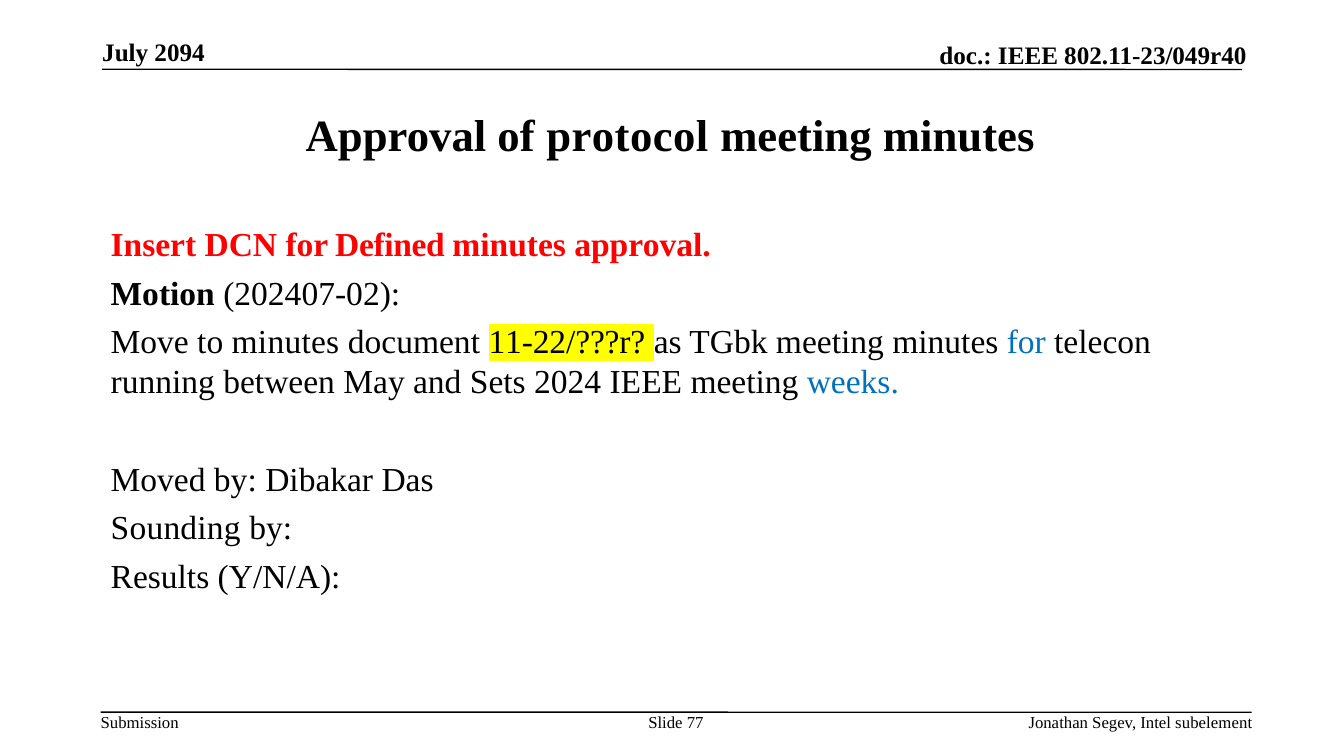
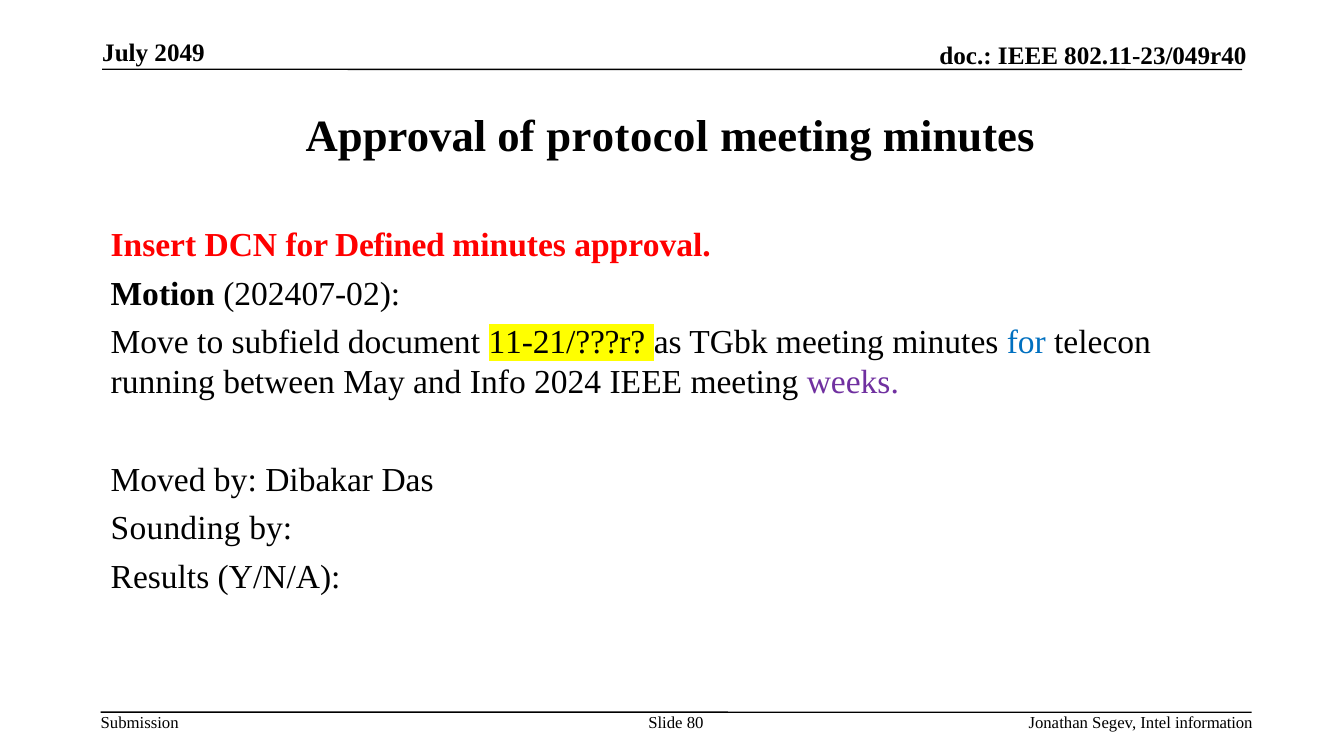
2094: 2094 -> 2049 (180, 53)
to minutes: minutes -> subfield (286, 343)
11-22/???r: 11-22/???r -> 11-21/???r (567, 343)
Sets: Sets -> Info (498, 383)
weeks colour: blue -> purple (853, 383)
77: 77 -> 80 (695, 723)
subelement: subelement -> information (1214, 723)
